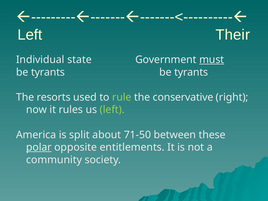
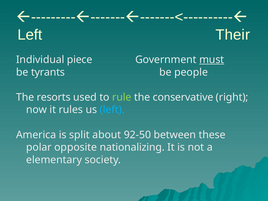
state: state -> piece (80, 60)
tyrants: tyrants -> people (191, 72)
left colour: light green -> light blue (112, 110)
71-50: 71-50 -> 92-50 (137, 135)
polar underline: present -> none (39, 147)
entitlements: entitlements -> nationalizing (132, 147)
community: community -> elementary (54, 160)
